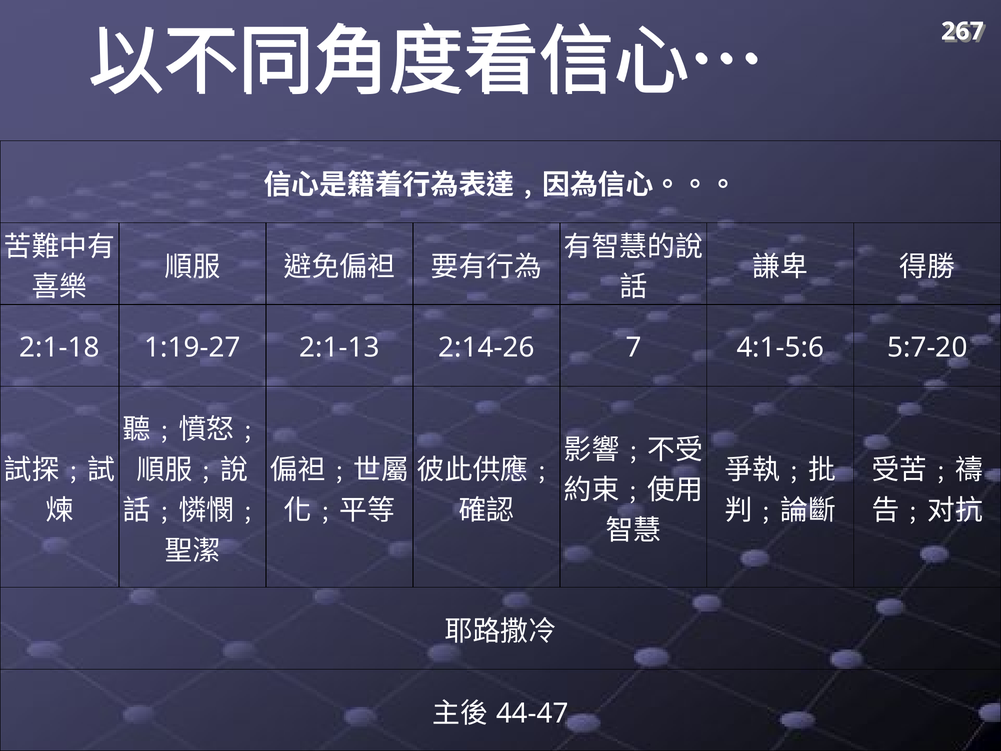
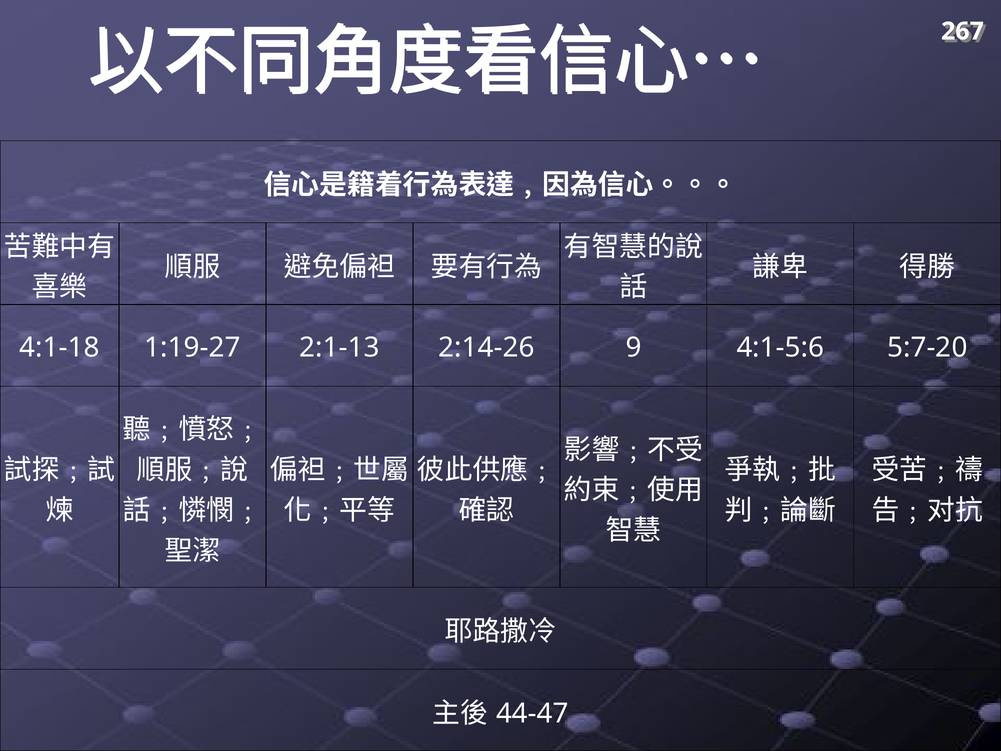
2:1-18: 2:1-18 -> 4:1-18 (60, 347)
7: 7 -> 9 (633, 347)
